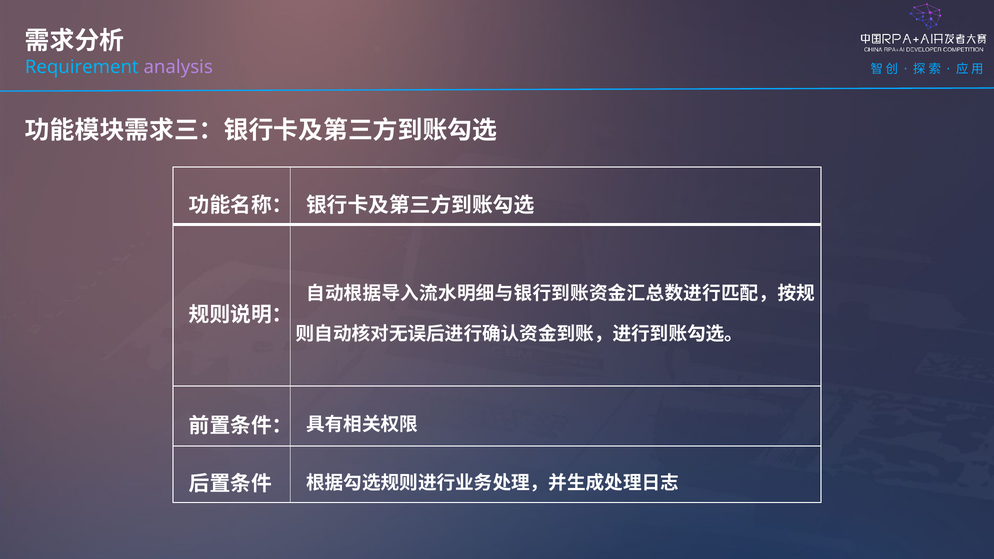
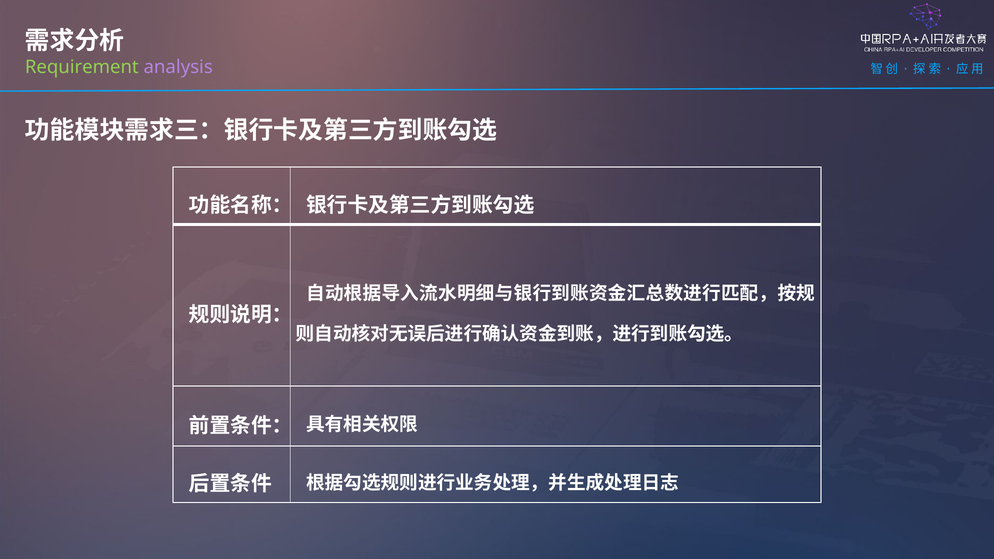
Requirement colour: light blue -> light green (82, 67)
